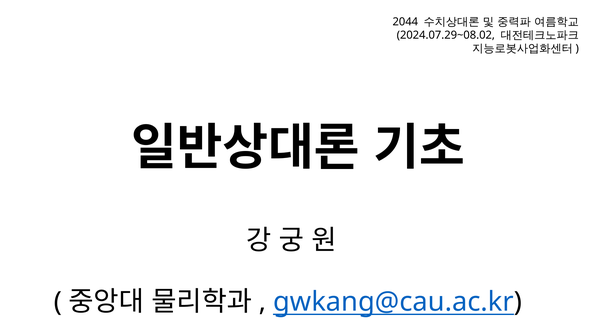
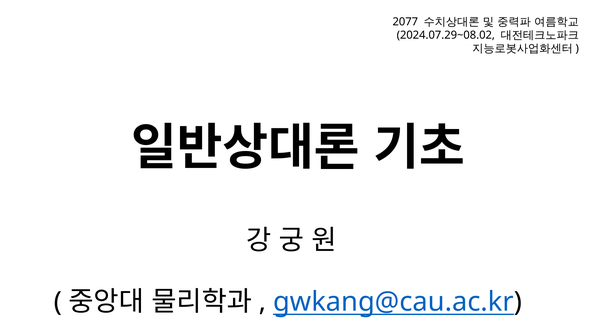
2044: 2044 -> 2077 (405, 22)
